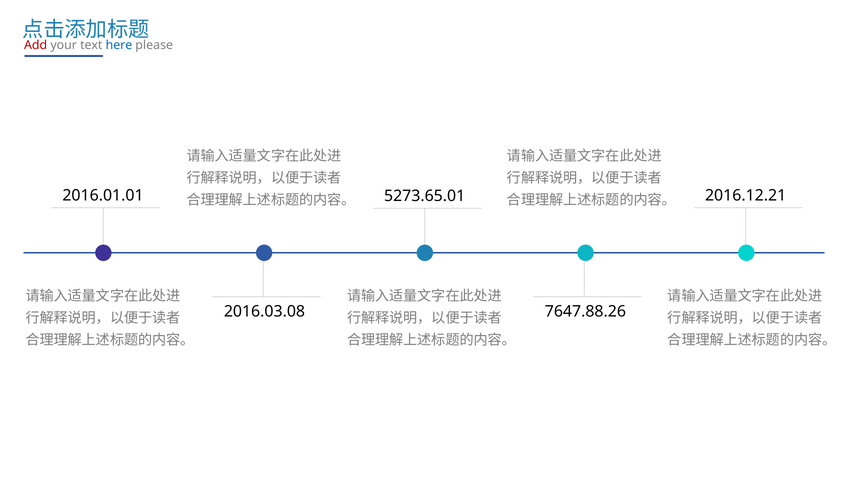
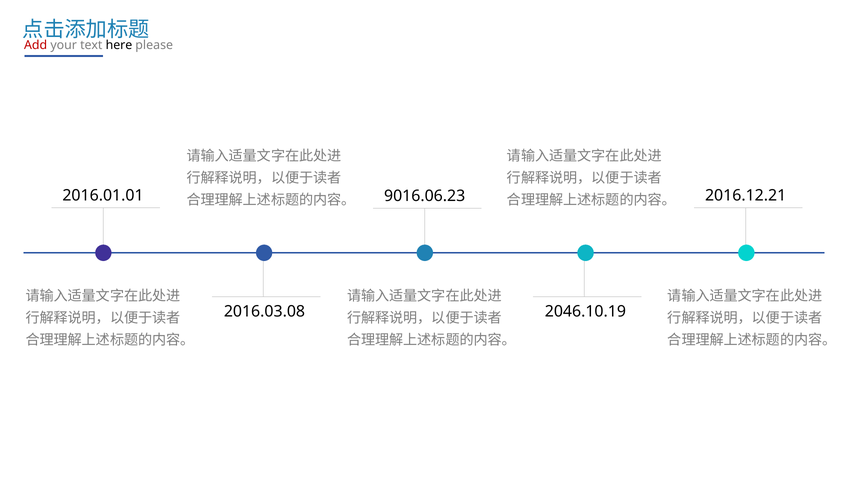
here colour: blue -> black (119, 45)
5273.65.01: 5273.65.01 -> 9016.06.23 (425, 196)
7647.88.26: 7647.88.26 -> 2046.10.19 (585, 312)
